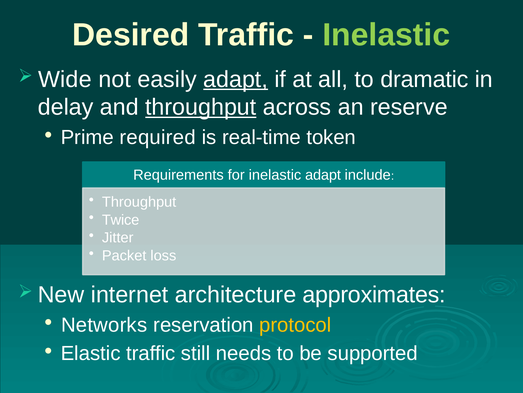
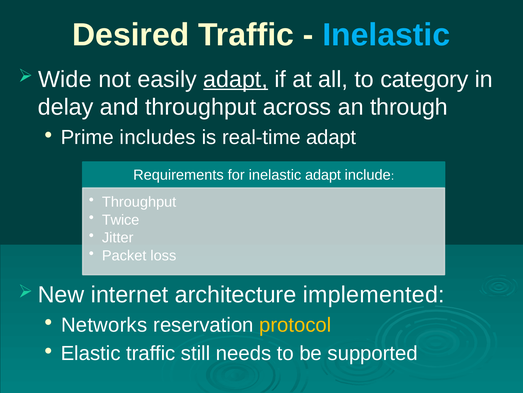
Inelastic colour: light green -> light blue (386, 35)
dramatic: dramatic -> category (424, 79)
throughput underline: present -> none (201, 107)
reserve: reserve -> through (409, 107)
required: required -> includes (158, 137)
real-time token: token -> adapt (331, 137)
approximates: approximates -> implemented (374, 294)
